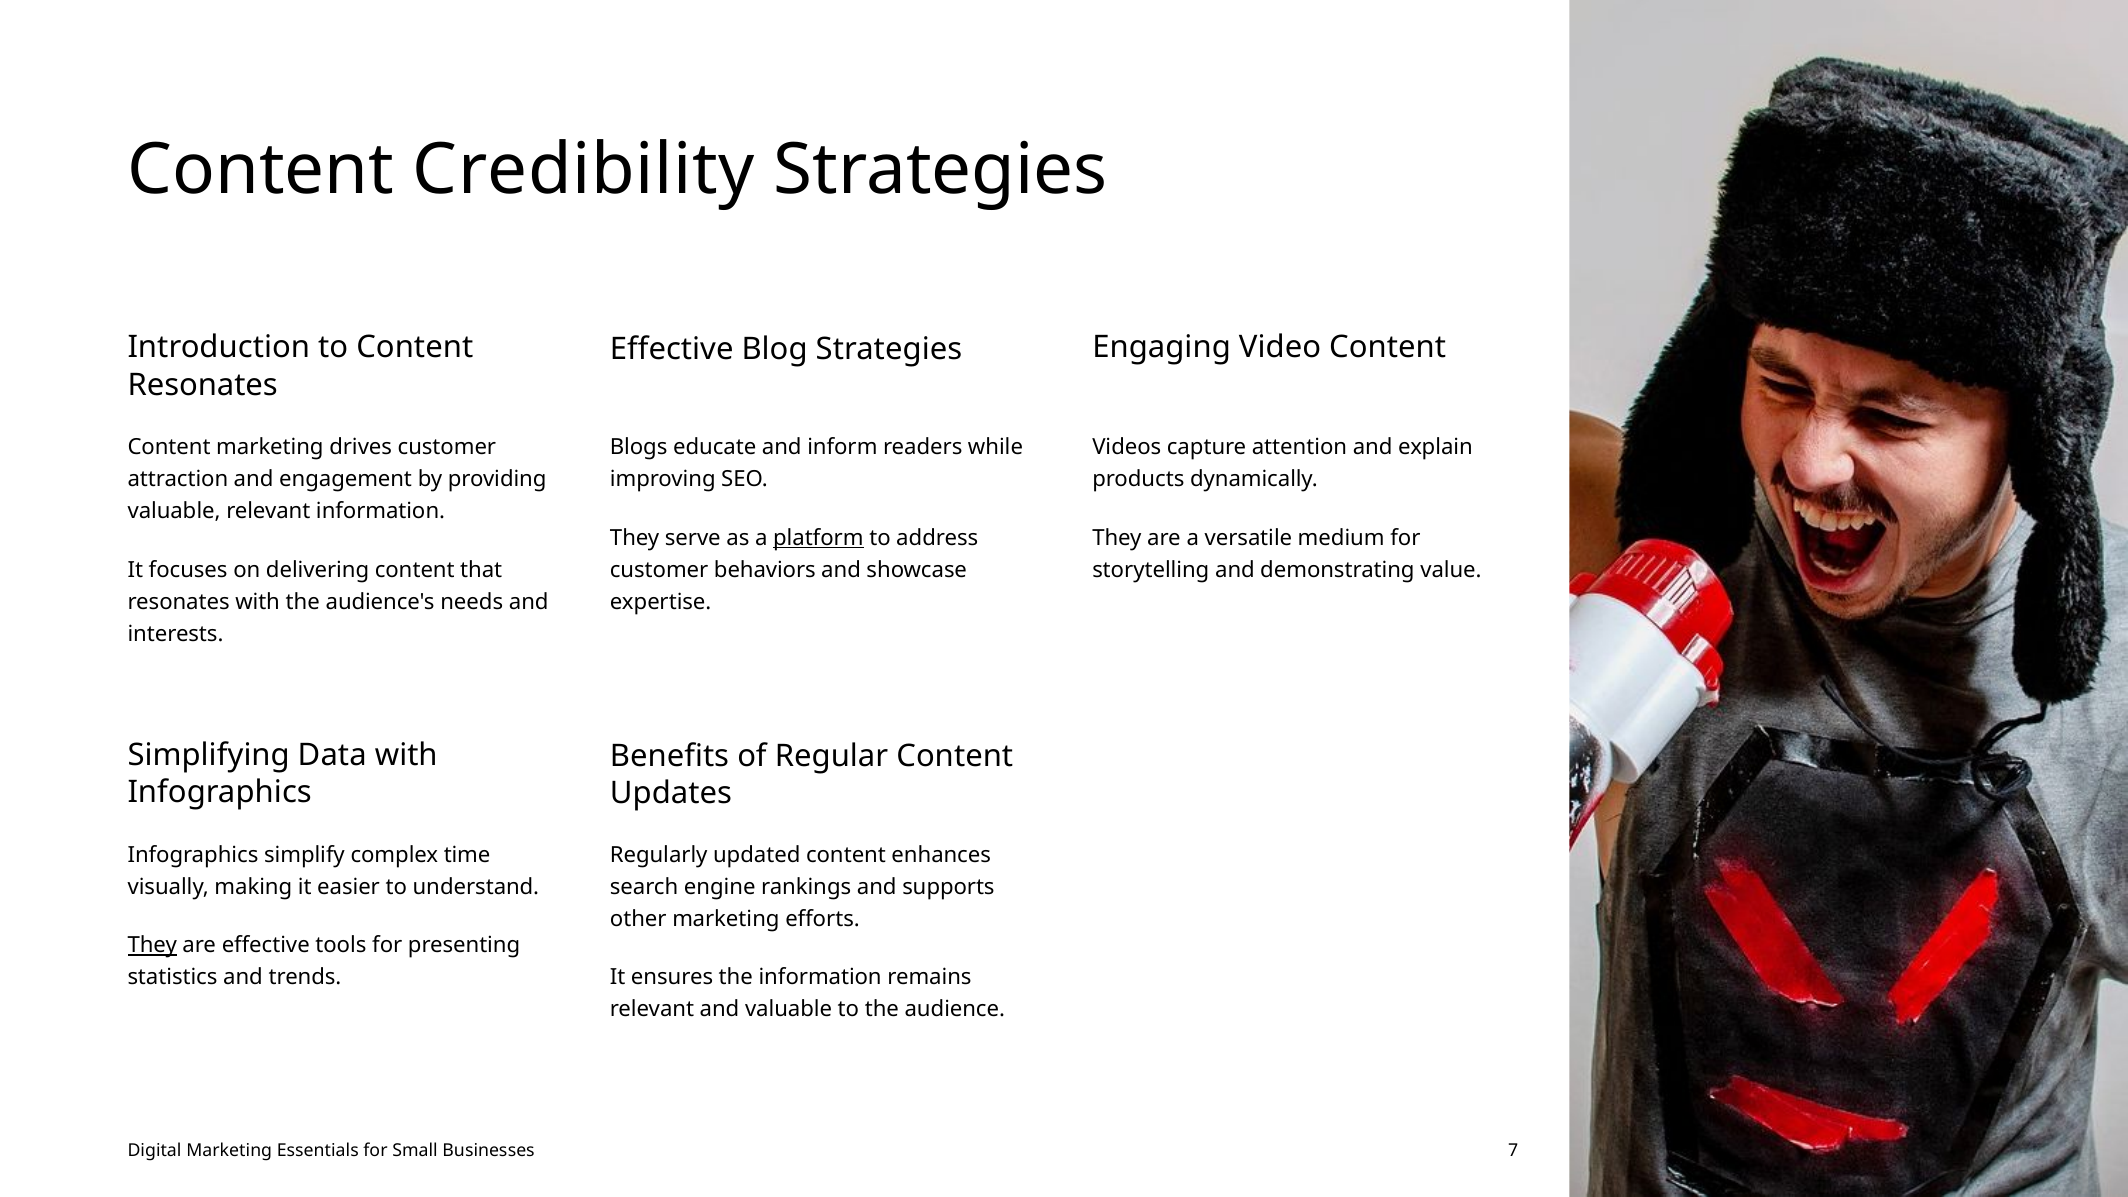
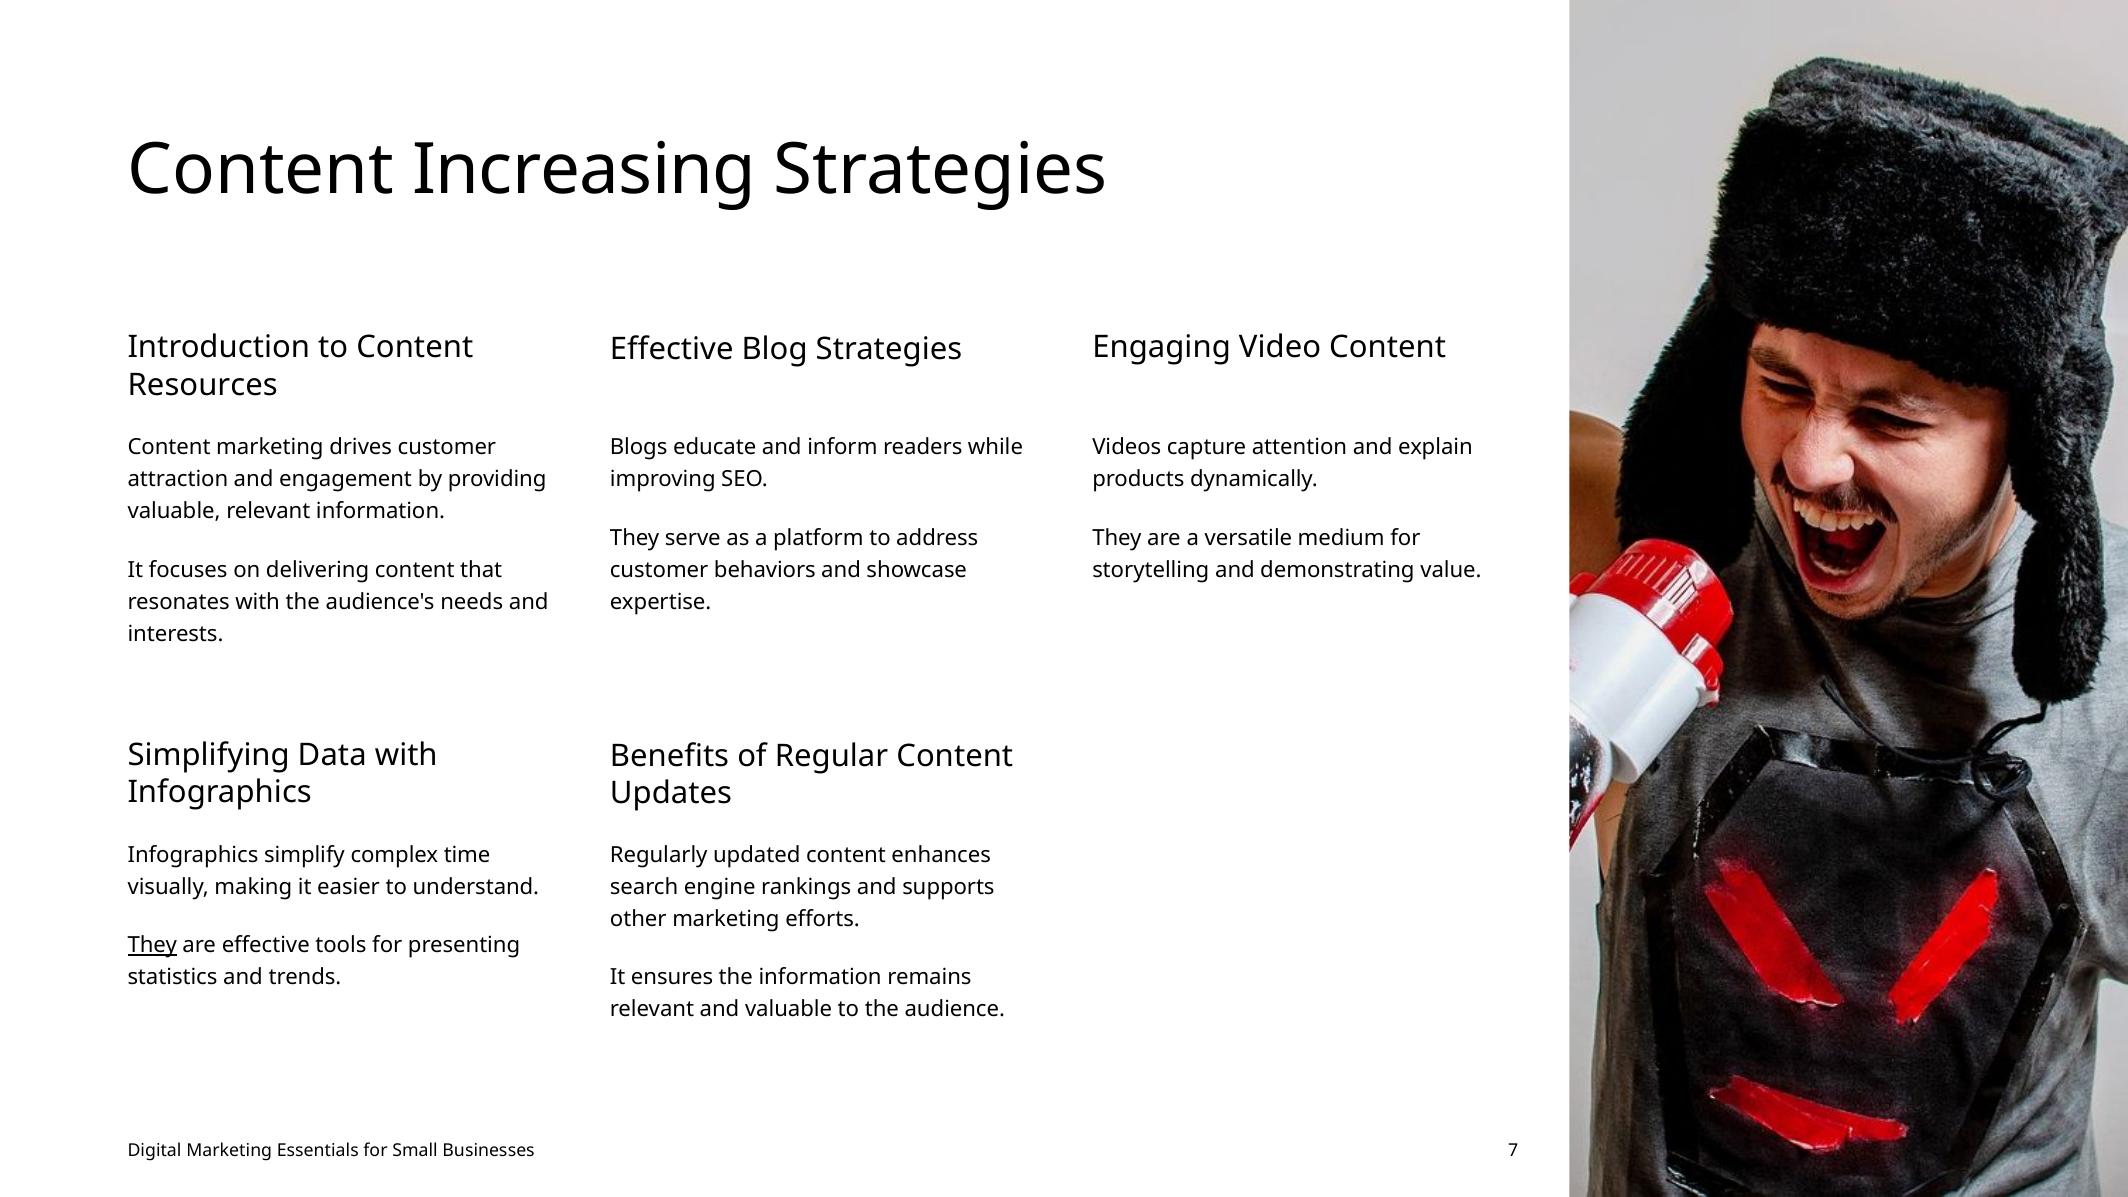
Credibility: Credibility -> Increasing (584, 170)
Resonates: Resonates -> Resources (203, 385)
platform underline: present -> none (818, 538)
